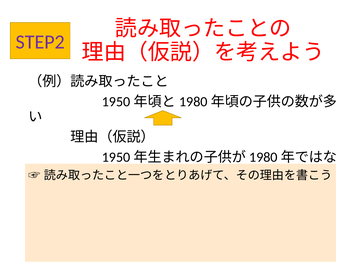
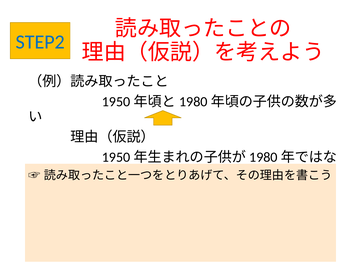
STEP2 colour: purple -> blue (40, 42)
